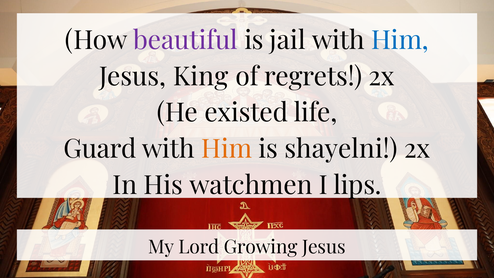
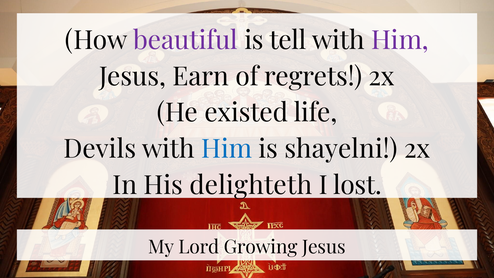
jail: jail -> tell (288, 40)
Him colour: blue -> purple (400, 40)
King: King -> Earn (201, 77)
Guard: Guard -> Devils (100, 149)
Him colour: orange -> blue (227, 149)
watchmen: watchmen -> delighteth (251, 185)
lips: lips -> lost (358, 185)
